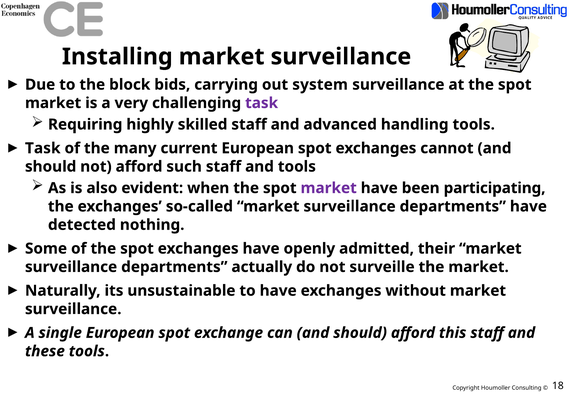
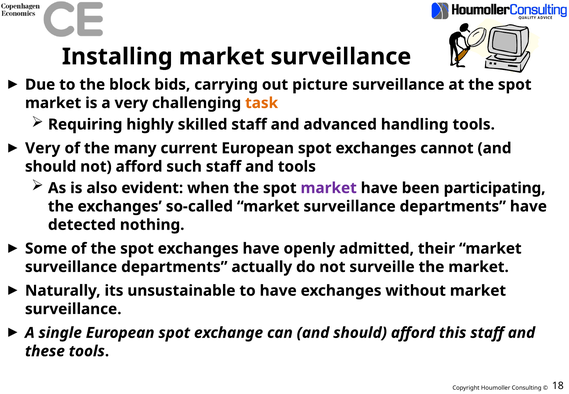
system: system -> picture (320, 85)
task colour: purple -> orange (262, 103)
Task: Task -> Very (43, 148)
